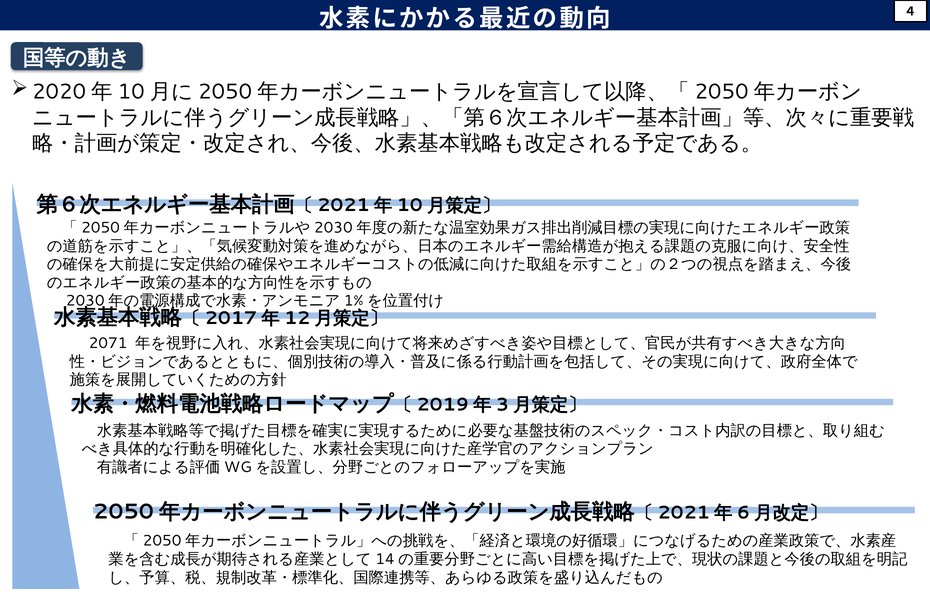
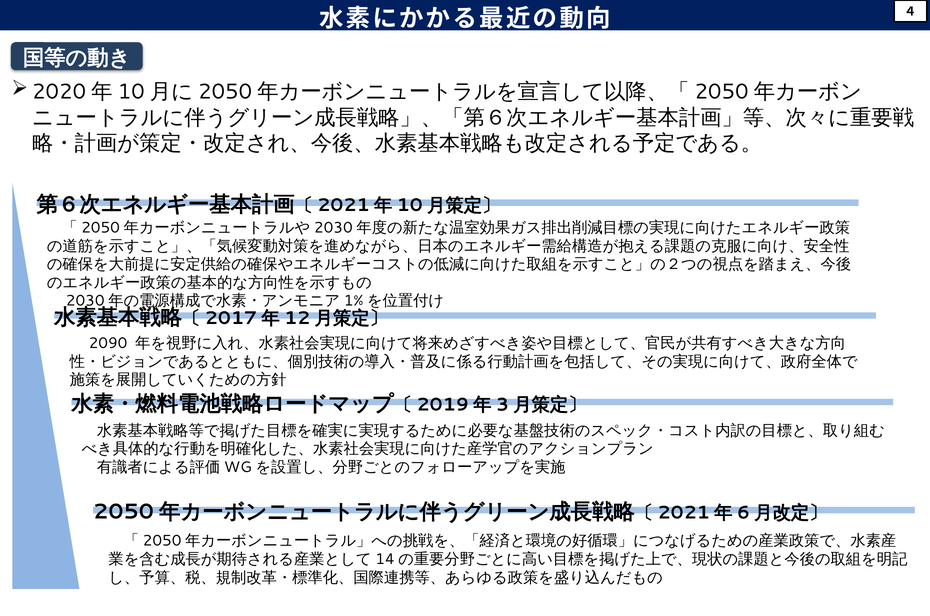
2071: 2071 -> 2090 (108, 344)
